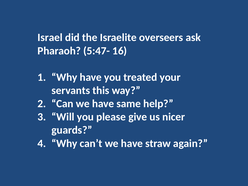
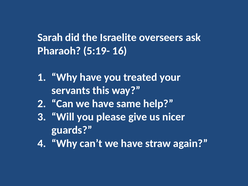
Israel: Israel -> Sarah (50, 38)
5:47-: 5:47- -> 5:19- (97, 51)
